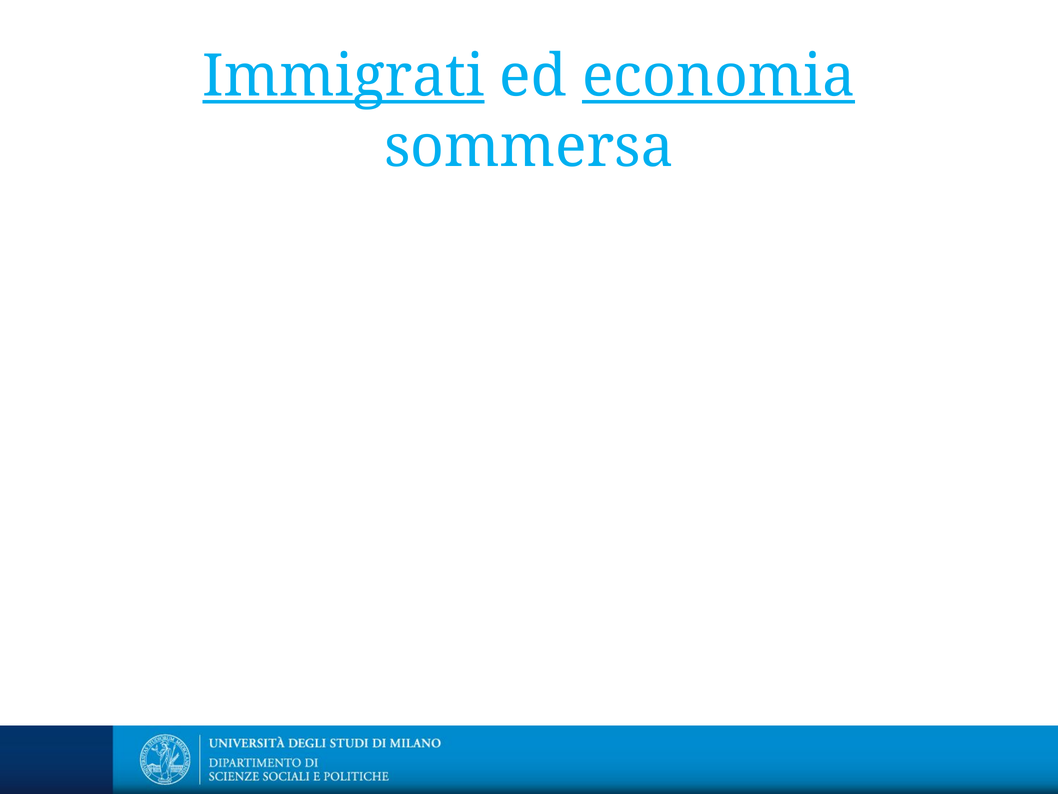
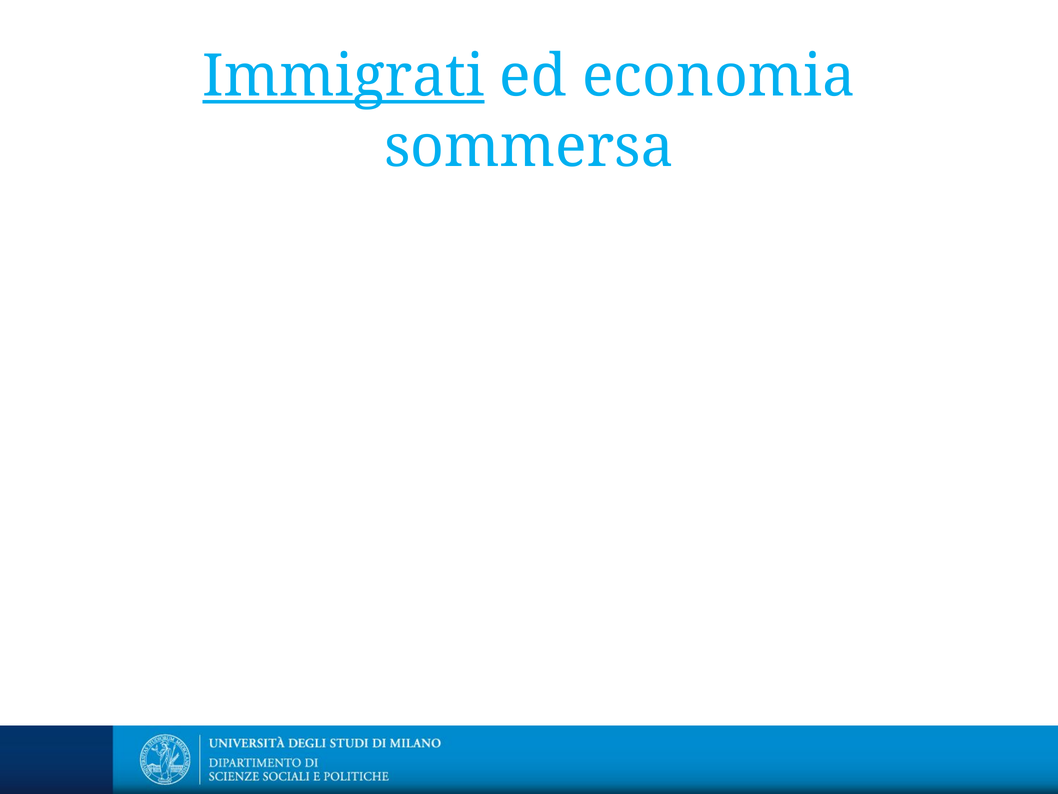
economia underline: present -> none (719, 76)
